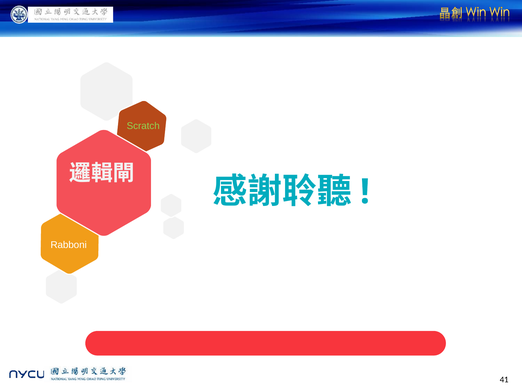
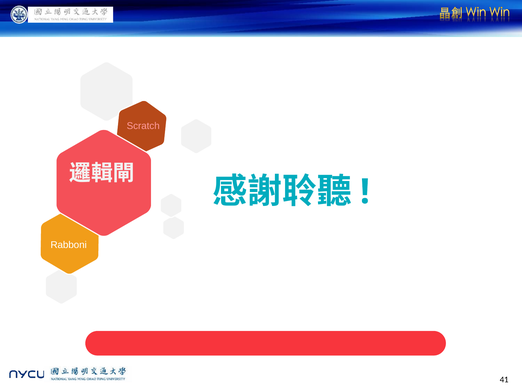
Scratch colour: light green -> pink (143, 126)
